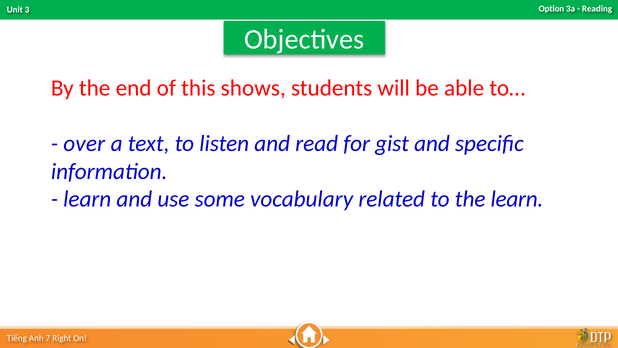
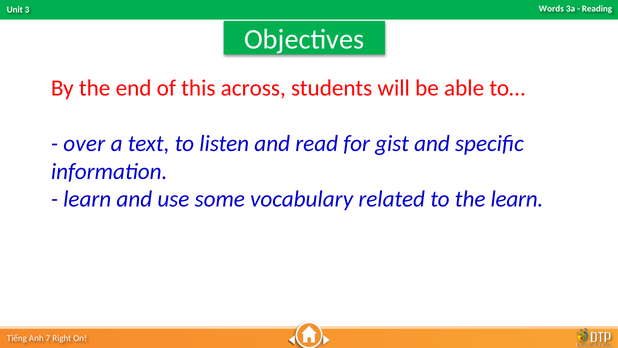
Option: Option -> Words (551, 9)
shows: shows -> across (253, 88)
